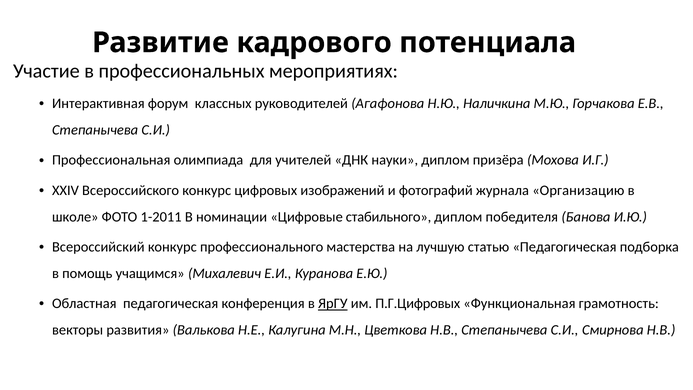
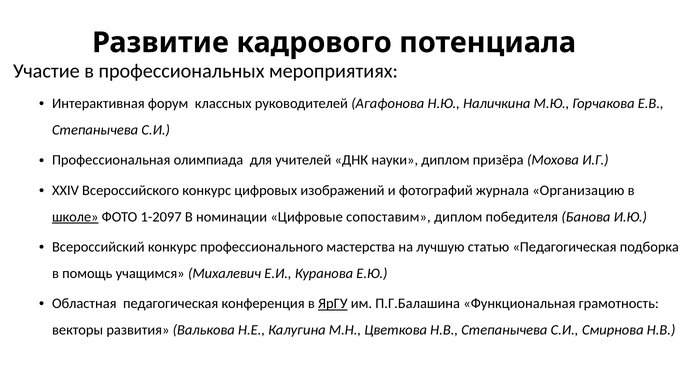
школе underline: none -> present (75, 217)
1-2011: 1-2011 -> 1-2097 (161, 217)
стабильного: стабильного -> сопоставим (388, 217)
П.Г.Цифровых: П.Г.Цифровых -> П.Г.Балашина (418, 304)
